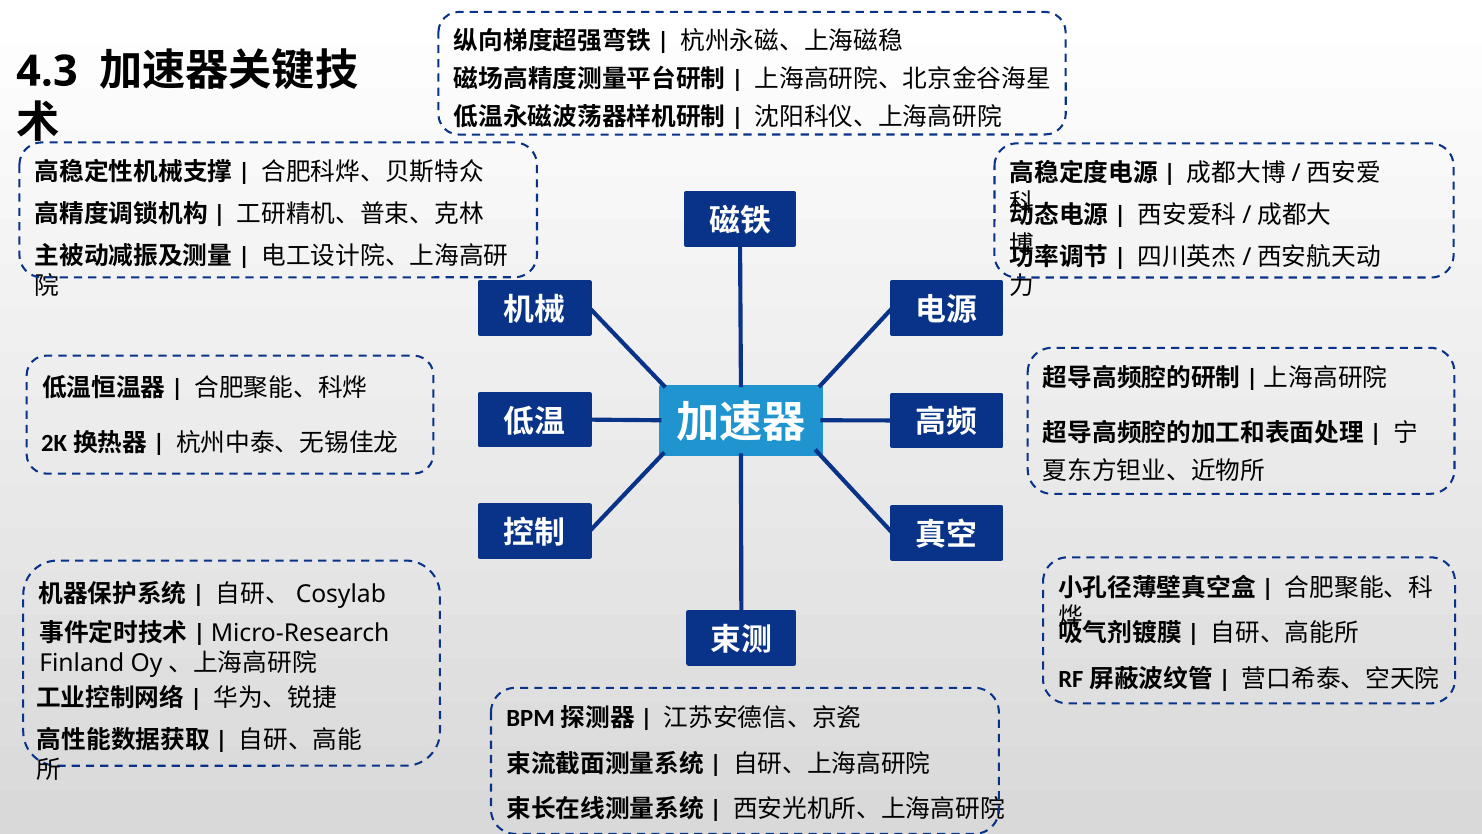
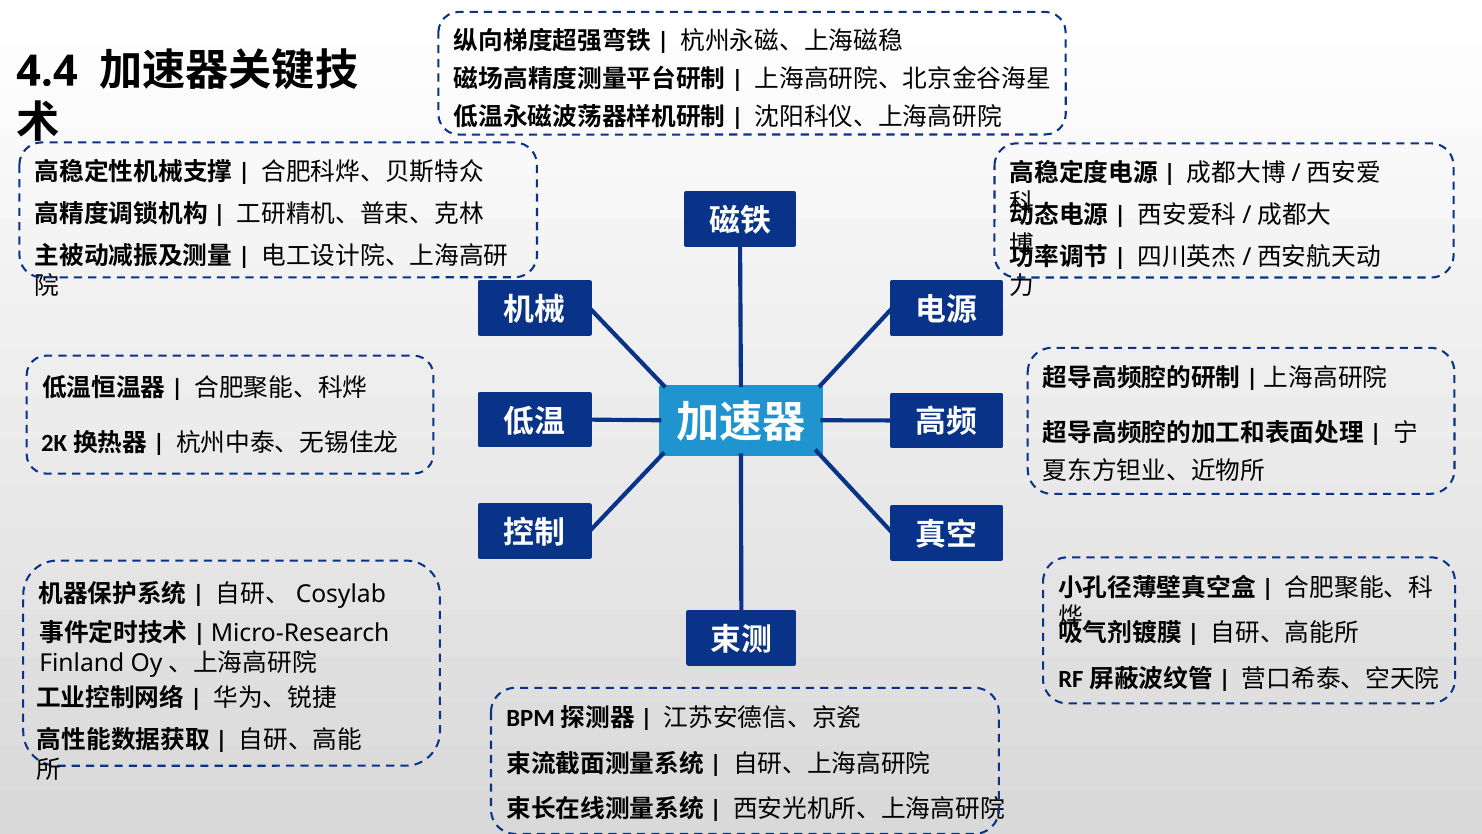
4.3: 4.3 -> 4.4 (47, 71)
